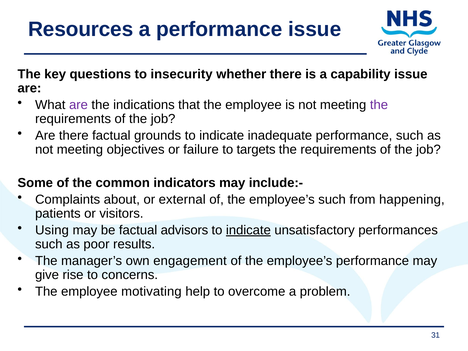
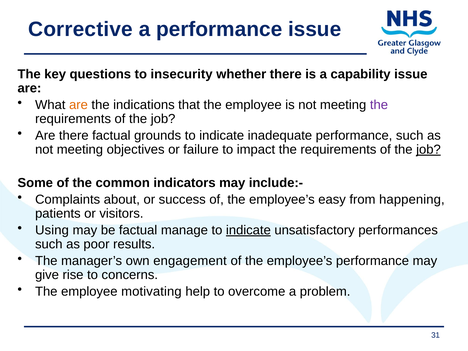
Resources: Resources -> Corrective (80, 29)
are colour: purple -> orange (78, 105)
targets: targets -> impact (256, 150)
job underline: none -> present (428, 150)
external: external -> success (182, 200)
employee’s such: such -> easy (332, 200)
advisors: advisors -> manage (184, 230)
